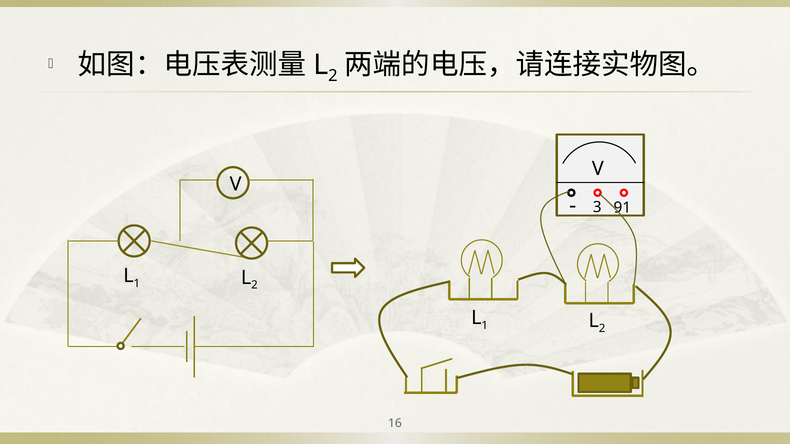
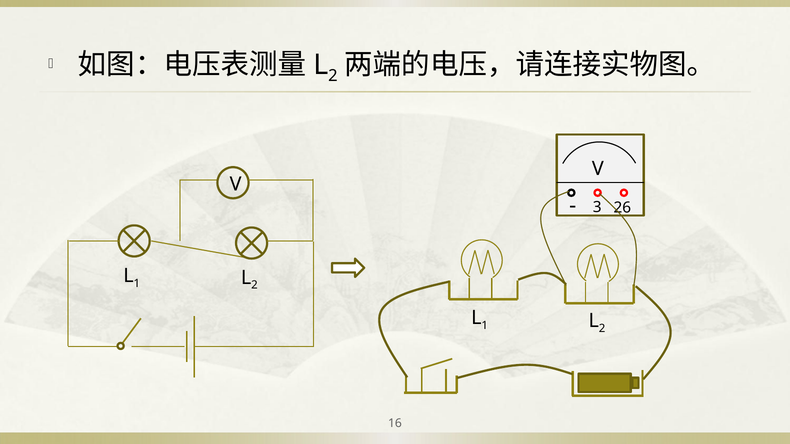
91: 91 -> 26 (622, 208)
